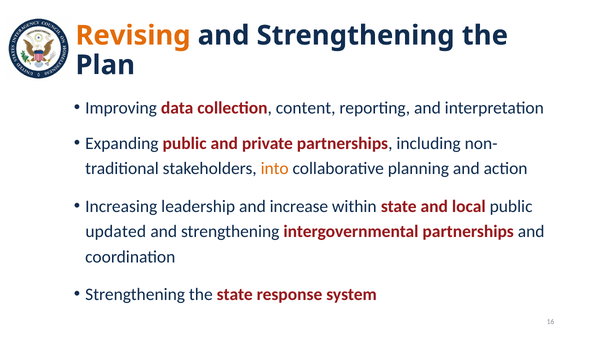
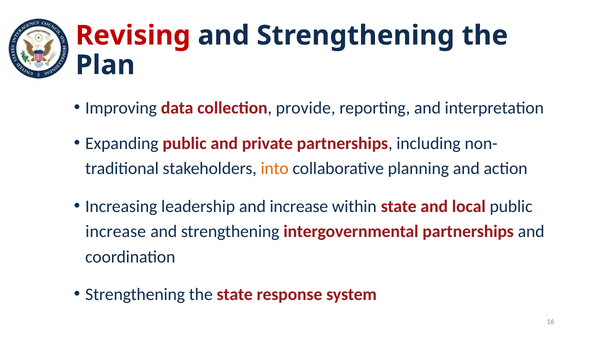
Revising colour: orange -> red (133, 36)
content: content -> provide (306, 108)
updated: updated -> increase (116, 232)
